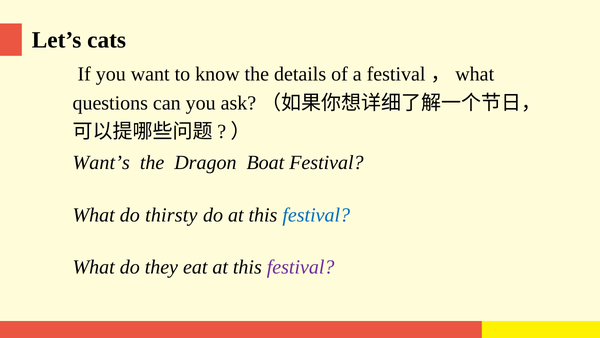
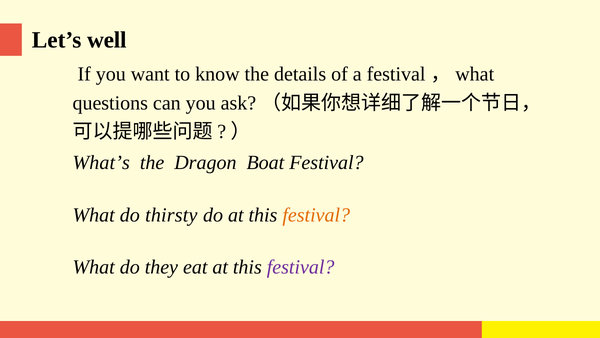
cats: cats -> well (107, 40)
Want’s: Want’s -> What’s (101, 162)
festival colour: blue -> orange (316, 215)
